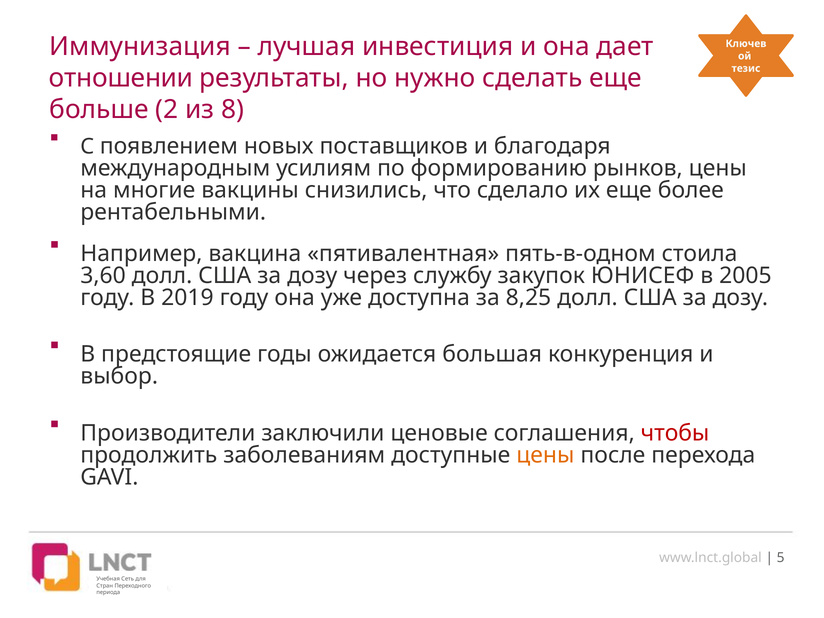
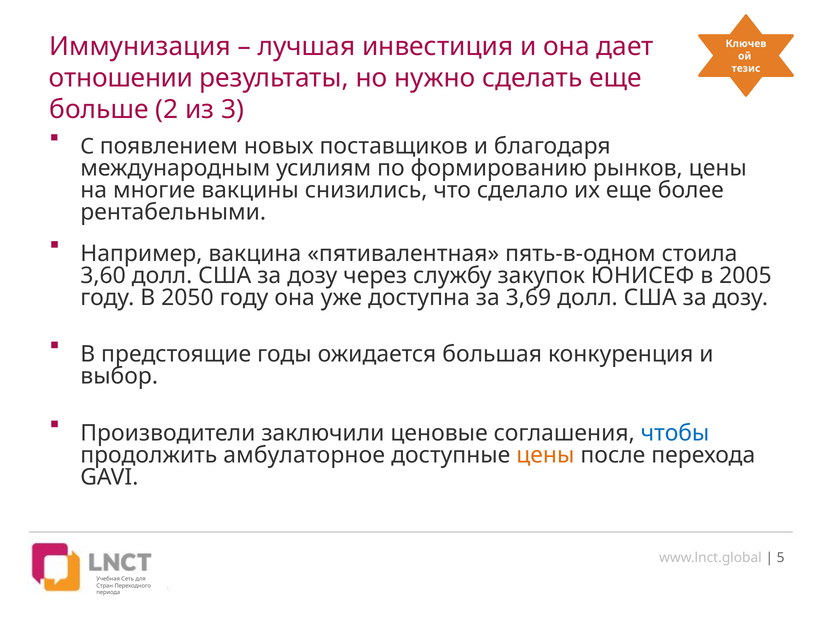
8: 8 -> 3 (233, 110)
2019: 2019 -> 2050 (187, 298)
8,25: 8,25 -> 3,69 (528, 298)
чтобы colour: red -> blue (675, 433)
заболеваниям: заболеваниям -> амбулаторное (304, 455)
